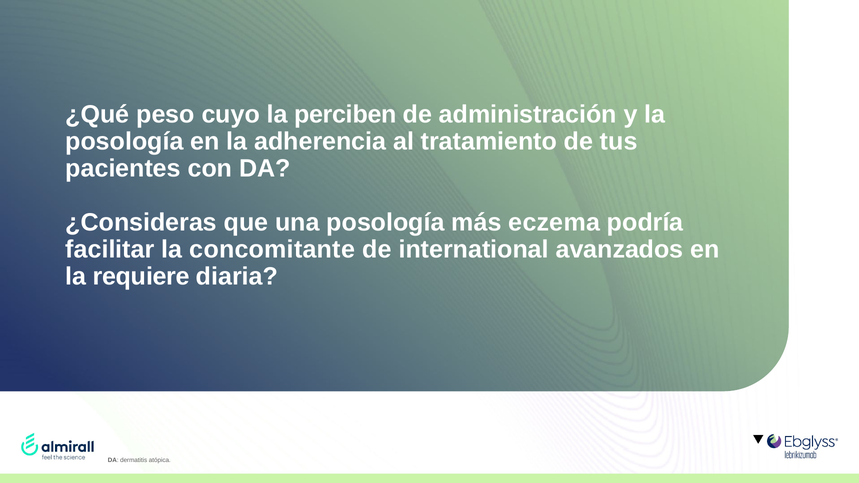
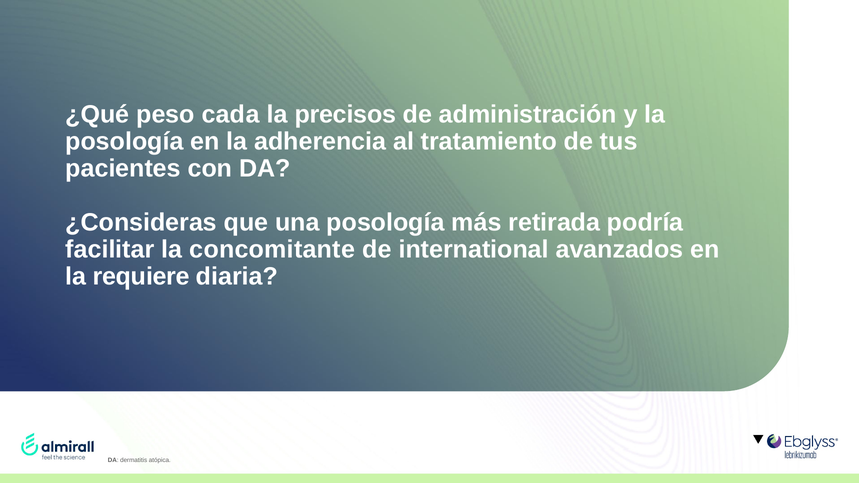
cuyo: cuyo -> cada (231, 114)
perciben: perciben -> precisos (345, 114)
eczema: eczema -> retirada (554, 223)
